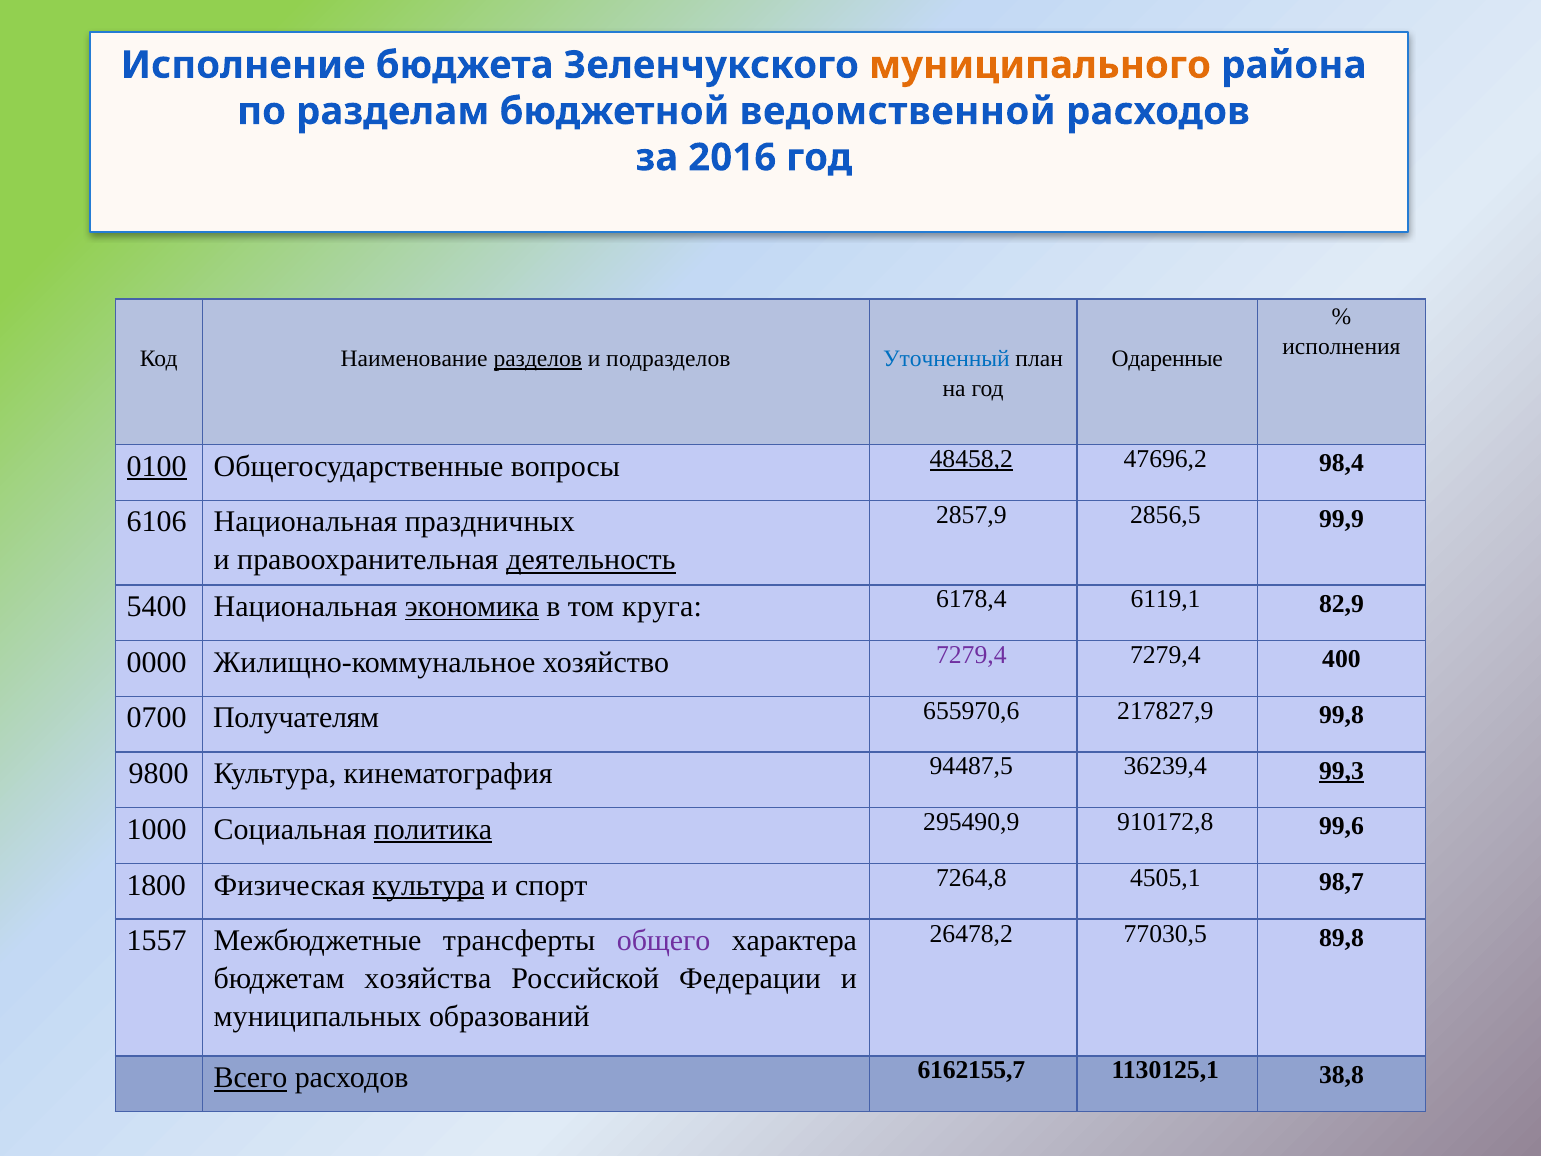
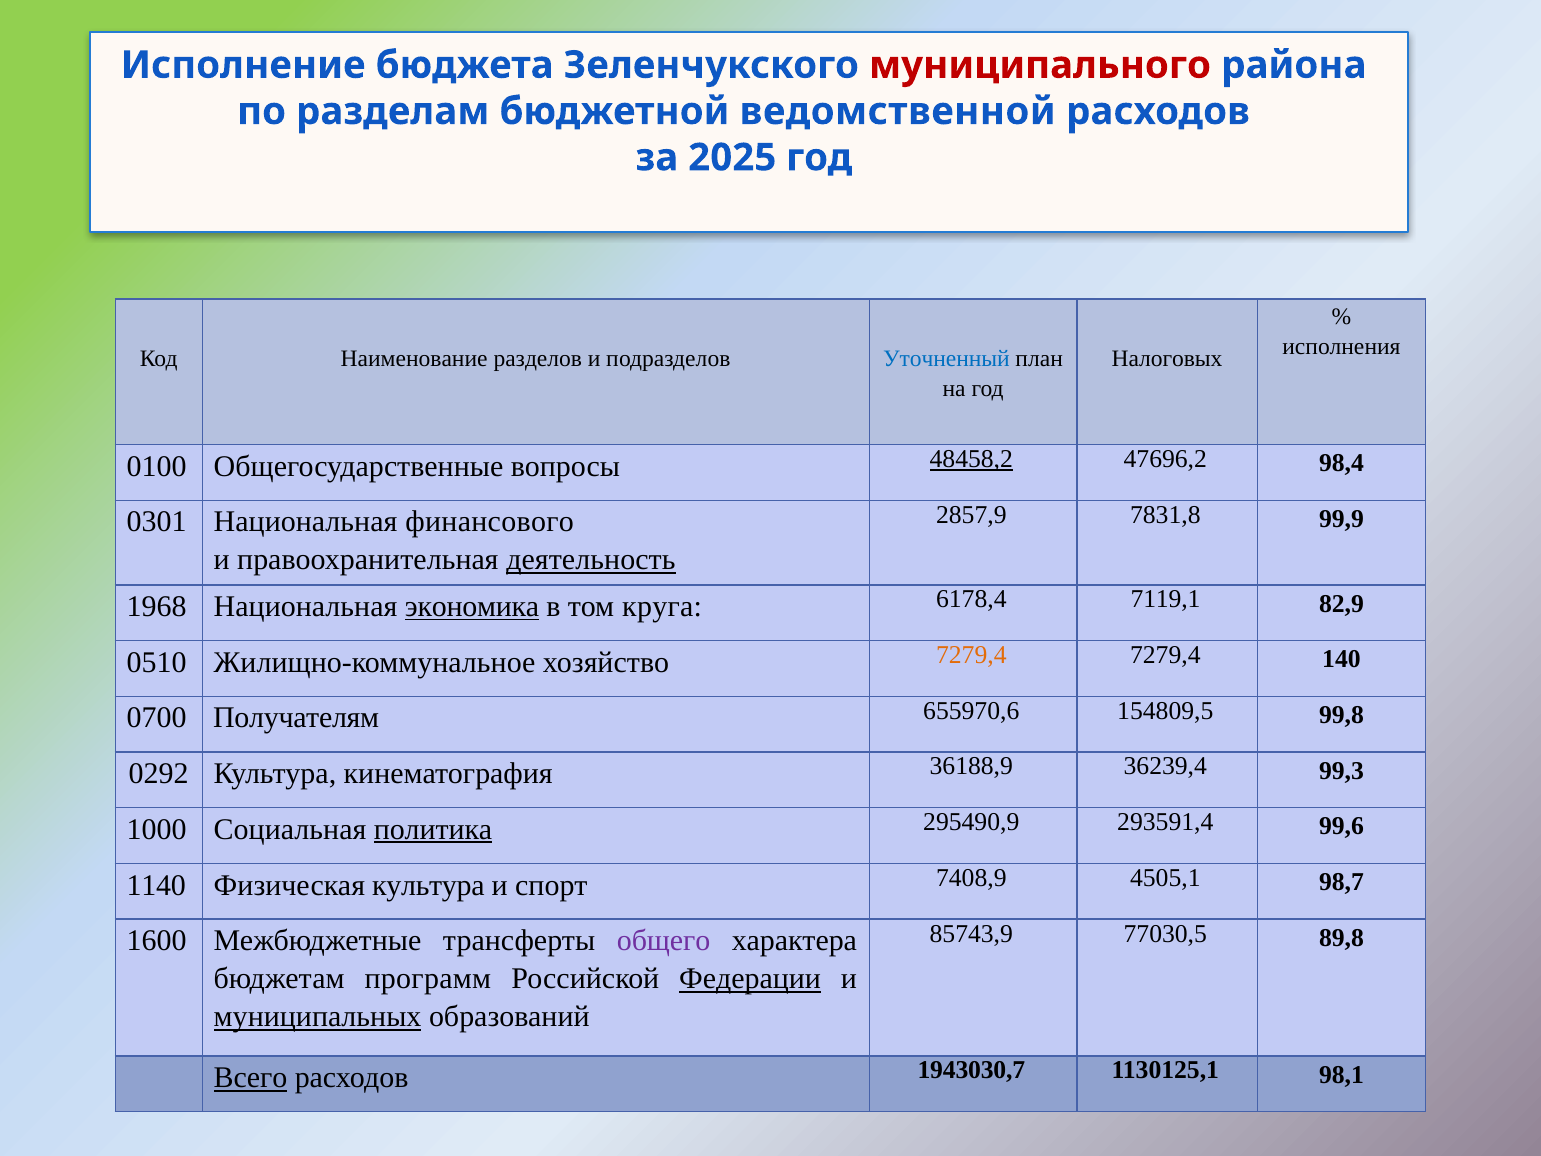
муниципального colour: orange -> red (1040, 65)
2016: 2016 -> 2025 (732, 158)
разделов underline: present -> none (538, 359)
Одаренные: Одаренные -> Налоговых (1167, 359)
0100 underline: present -> none (157, 466)
2856,5: 2856,5 -> 7831,8 (1165, 515)
6106: 6106 -> 0301 (157, 522)
праздничных: праздничных -> финансового (490, 522)
5400: 5400 -> 1968 (157, 607)
6119,1: 6119,1 -> 7119,1 (1165, 599)
0000: 0000 -> 0510 (157, 662)
7279,4 colour: purple -> orange (971, 655)
400: 400 -> 140 (1341, 659)
217827,9: 217827,9 -> 154809,5 (1165, 711)
9800: 9800 -> 0292 (159, 774)
94487,5: 94487,5 -> 36188,9 (971, 766)
99,3 underline: present -> none (1341, 771)
910172,8: 910172,8 -> 293591,4 (1165, 822)
1800: 1800 -> 1140 (156, 885)
культура underline: present -> none (428, 885)
7264,8: 7264,8 -> 7408,9 (971, 878)
26478,2: 26478,2 -> 85743,9 (971, 933)
1557: 1557 -> 1600 (157, 941)
хозяйства: хозяйства -> программ (428, 979)
Федерации underline: none -> present (750, 979)
муниципальных underline: none -> present (318, 1017)
6162155,7: 6162155,7 -> 1943030,7 (971, 1070)
38,8: 38,8 -> 98,1 (1341, 1074)
